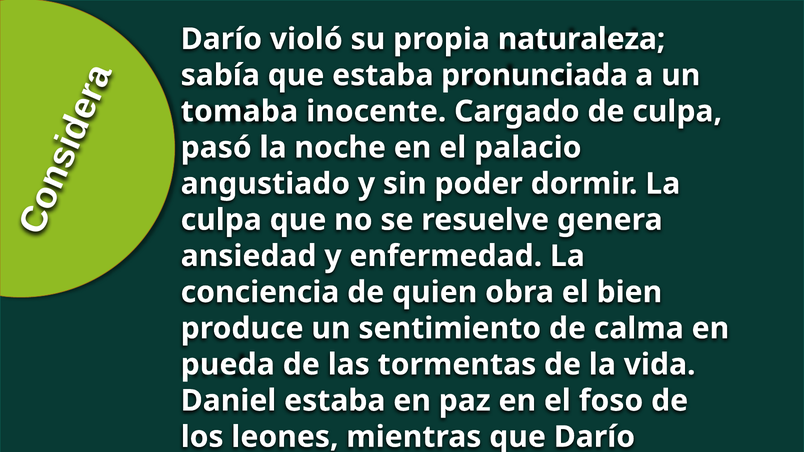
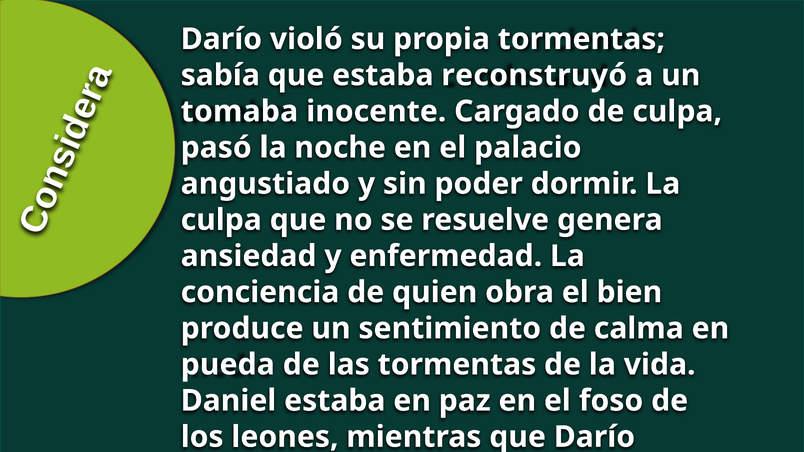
propia naturaleza: naturaleza -> tormentas (581, 39)
pronunciada: pronunciada -> reconstruyó (534, 75)
